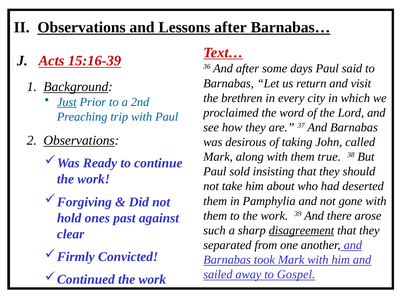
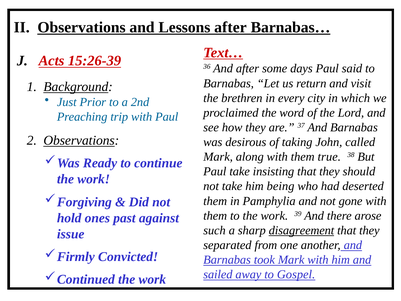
15:16-39: 15:16-39 -> 15:26-39 (95, 61)
Just underline: present -> none (67, 102)
Paul sold: sold -> take (240, 171)
about: about -> being (281, 186)
clear: clear -> issue (71, 234)
